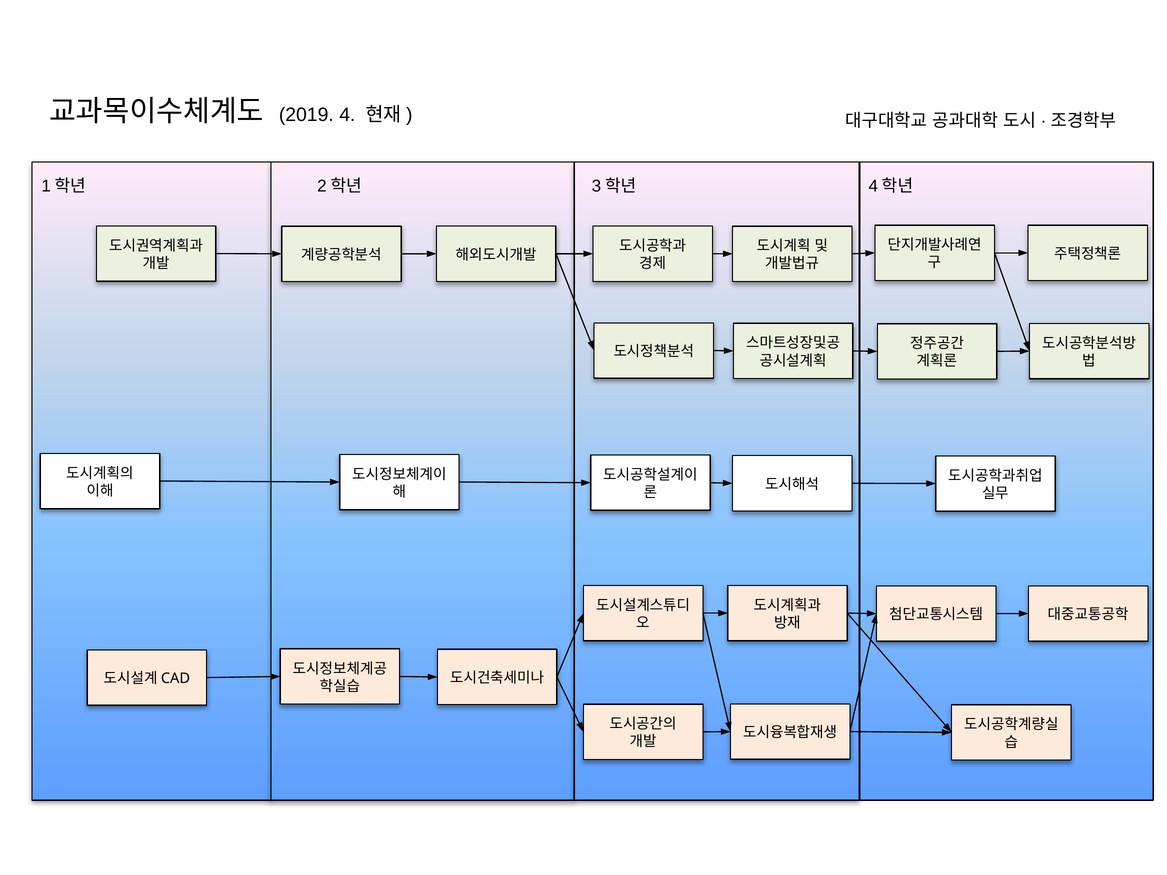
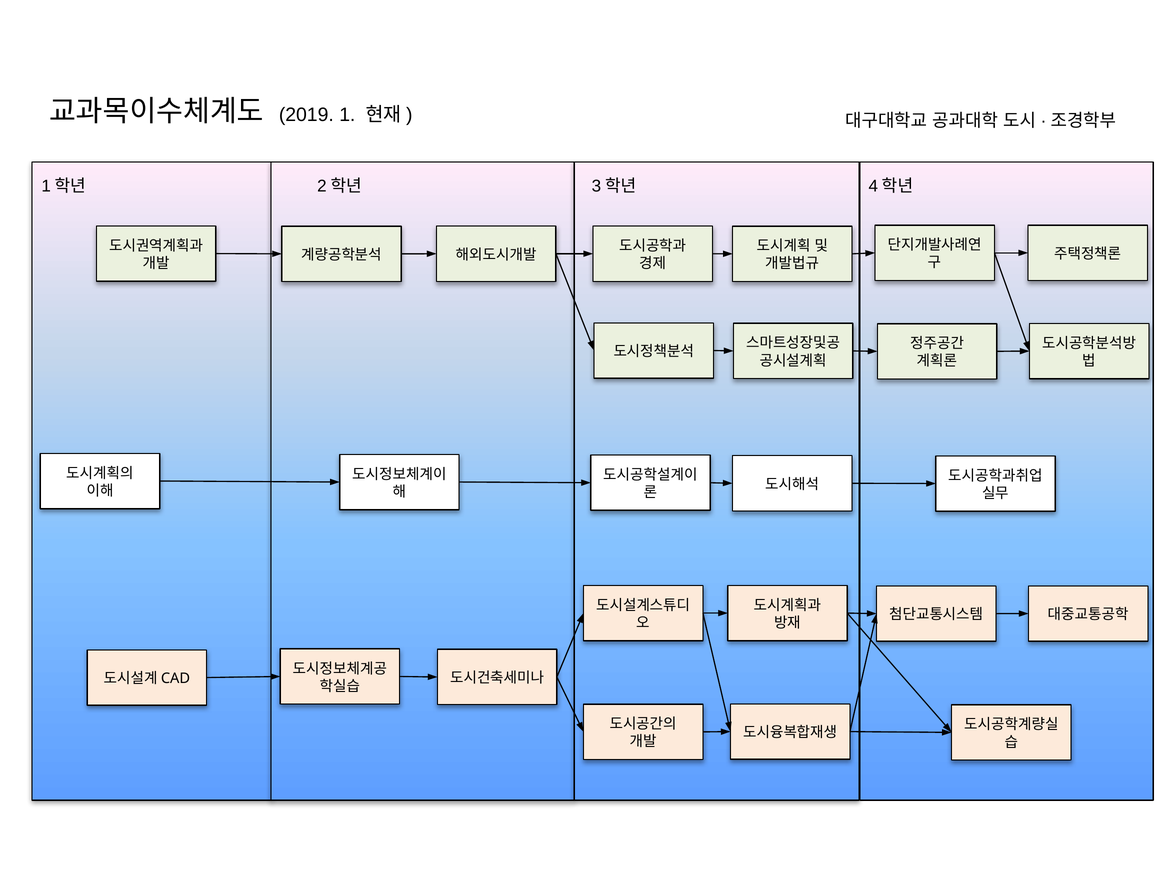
4: 4 -> 1 (347, 115)
